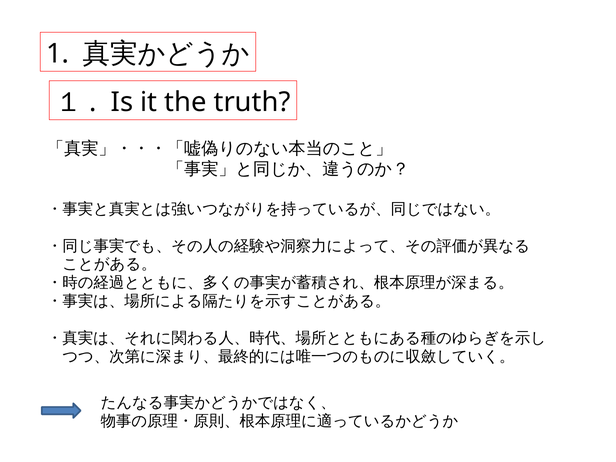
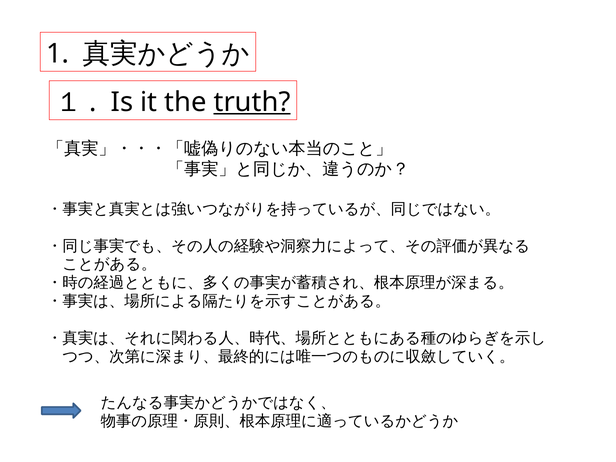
truth underline: none -> present (252, 102)
